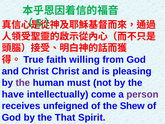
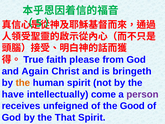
willing: willing -> please (85, 60)
and Christ: Christ -> Again (35, 71)
pleasing: pleasing -> bringeth (132, 71)
the colour: purple -> orange (23, 83)
human must: must -> spirit (79, 83)
Shew: Shew -> Good (132, 106)
